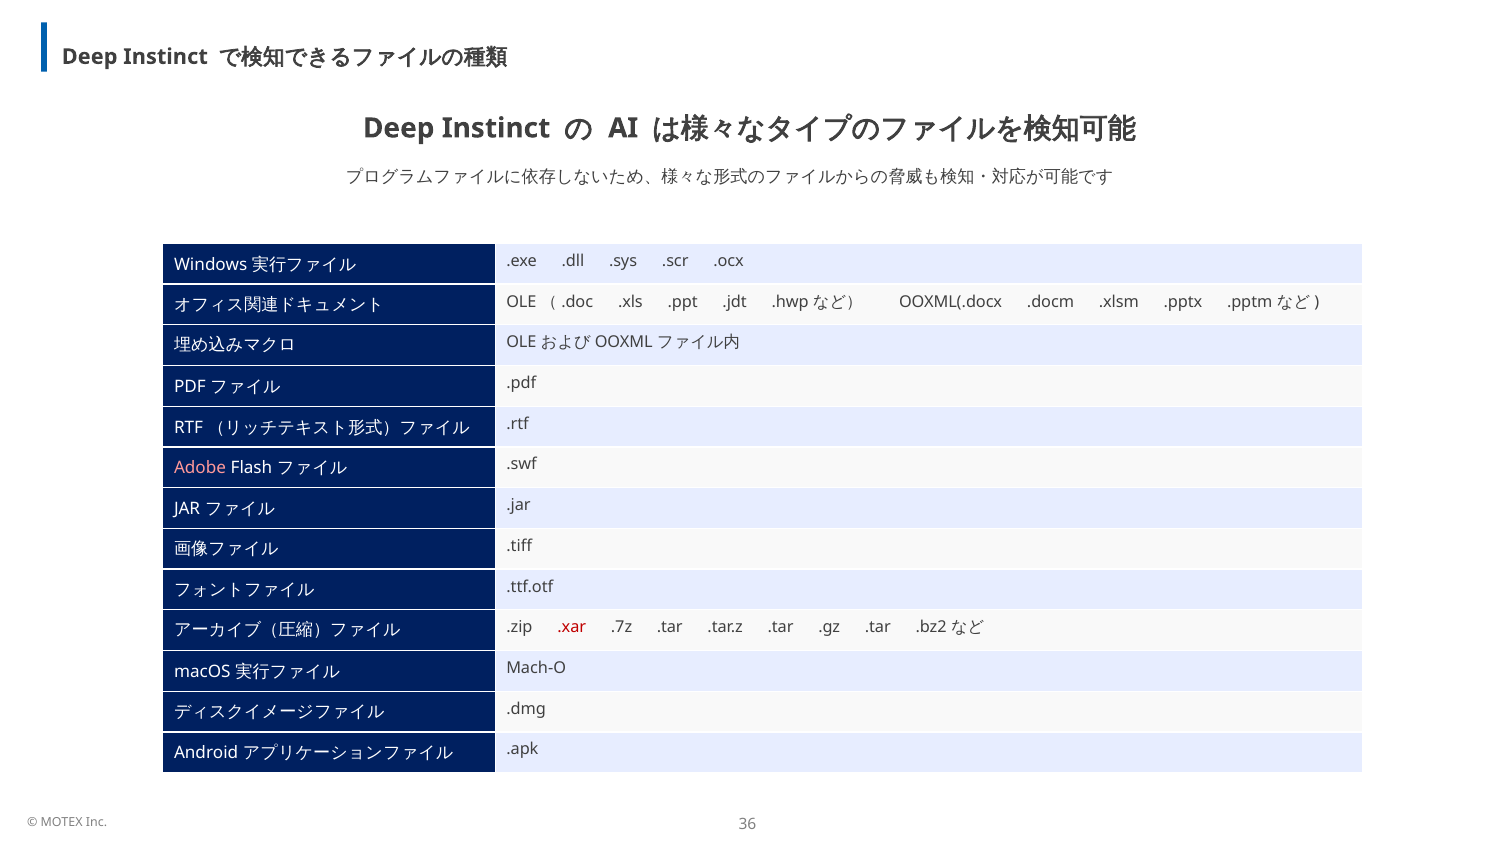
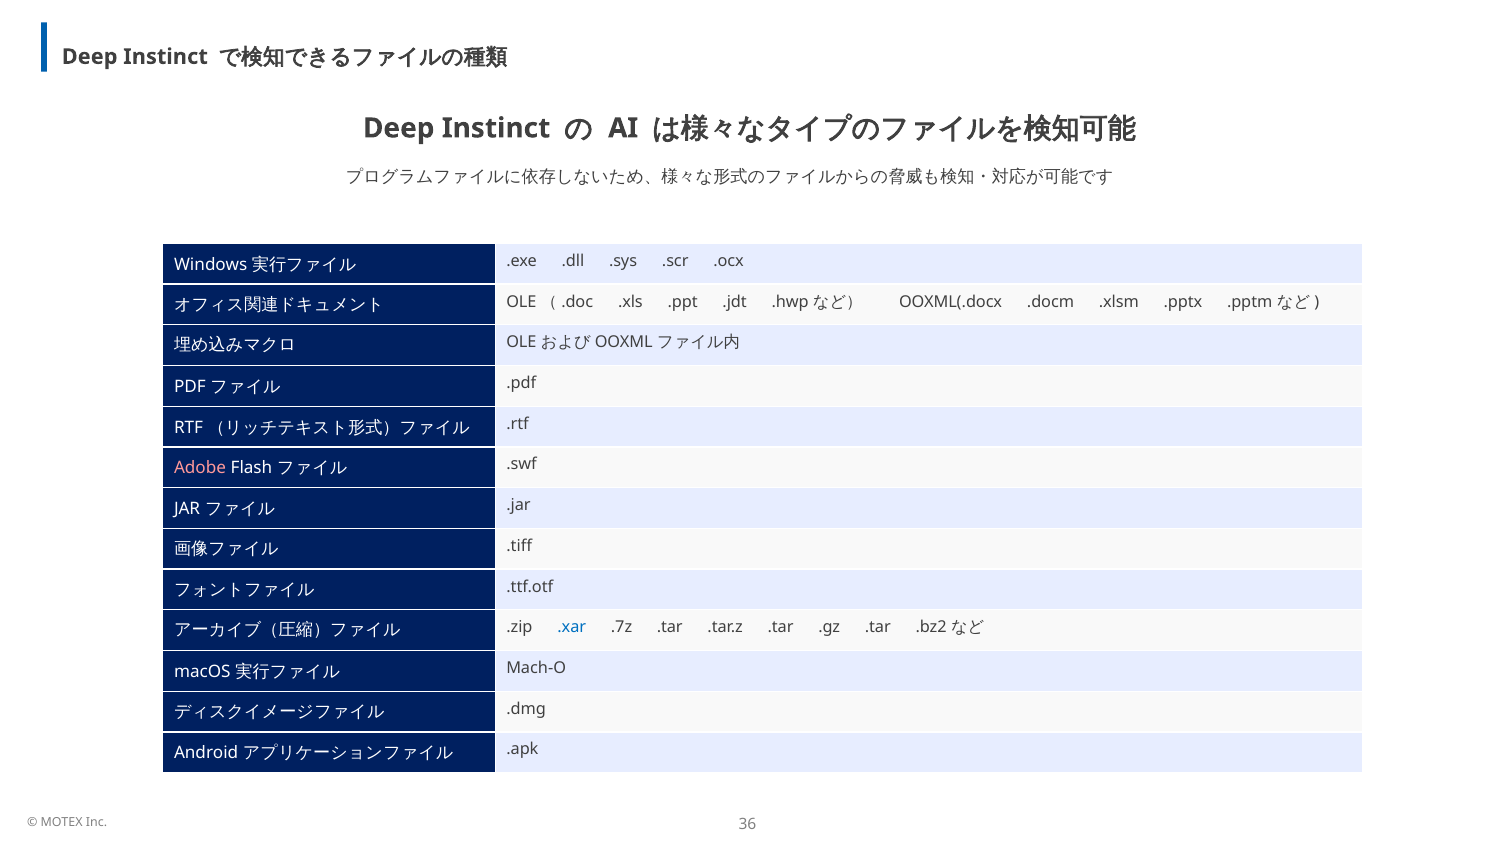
.xar colour: red -> blue (572, 627)
